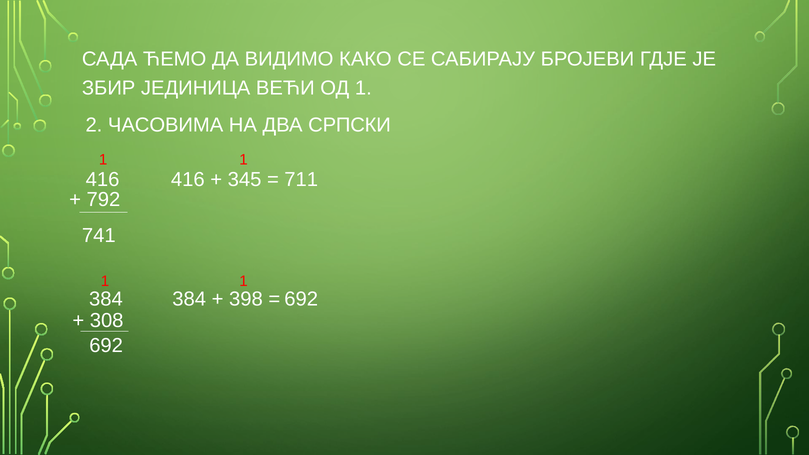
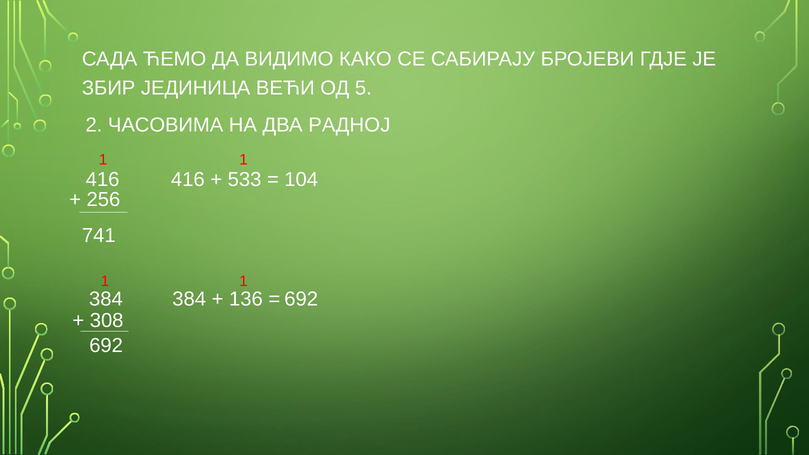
ОД 1: 1 -> 5 (363, 88)
СРПСКИ: СРПСКИ -> РАДНОЈ (349, 125)
345: 345 -> 533 (245, 180)
711: 711 -> 104 (301, 180)
792: 792 -> 256 (103, 199)
398: 398 -> 136 (246, 299)
